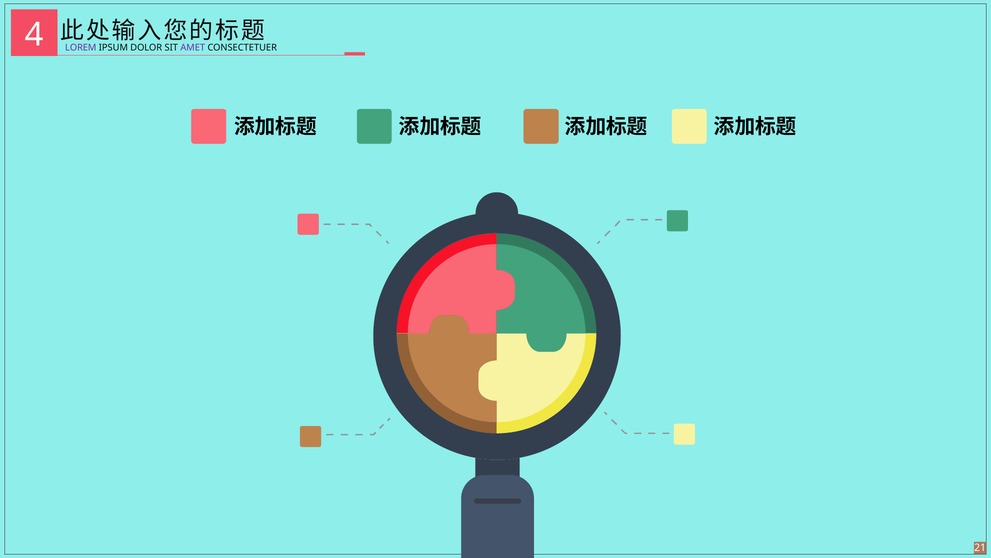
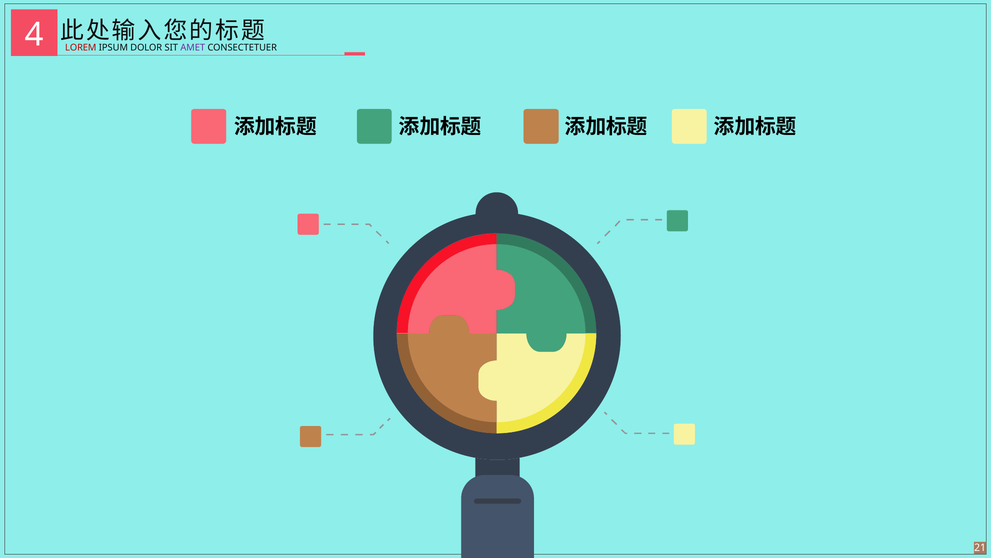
LOREM colour: purple -> red (81, 48)
